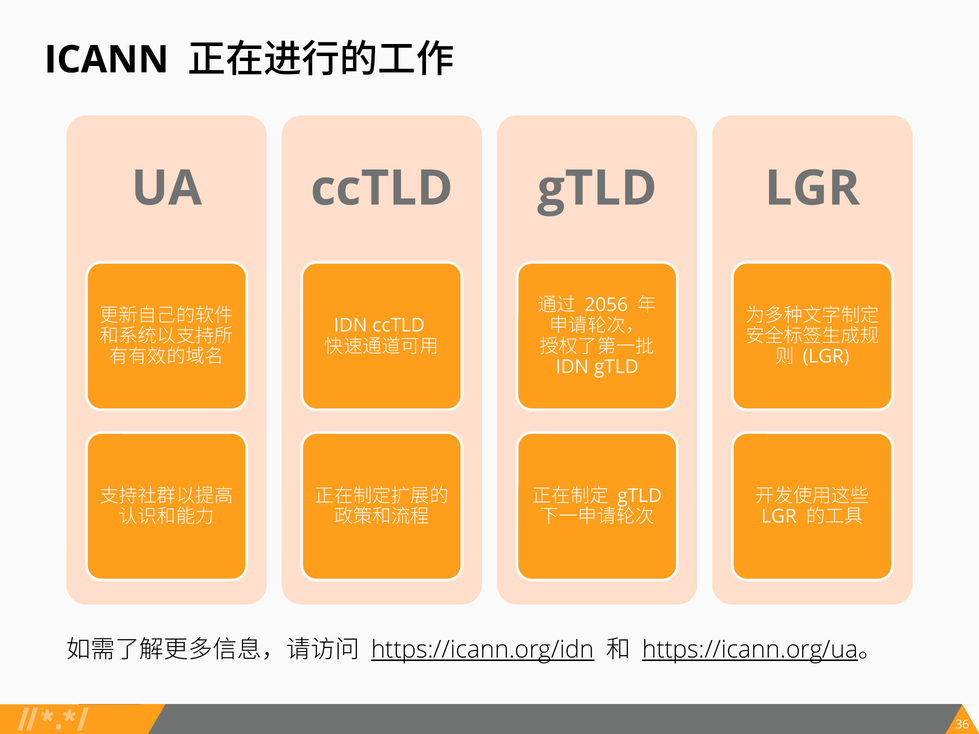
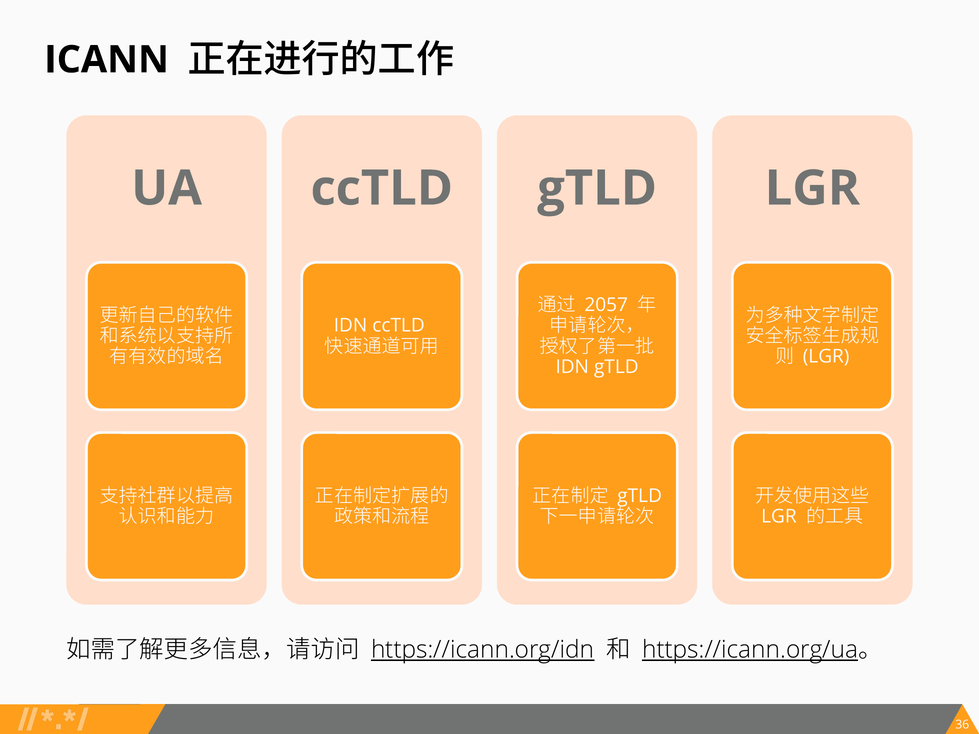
2056: 2056 -> 2057 (606, 305)
